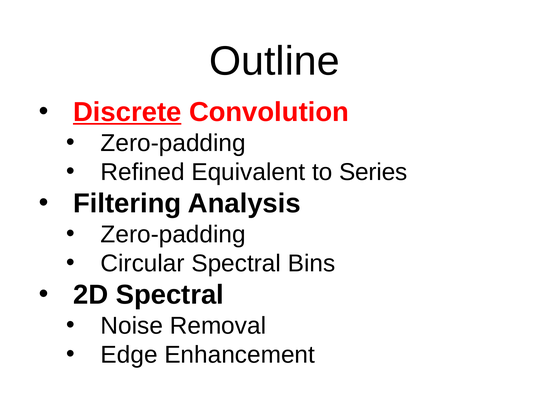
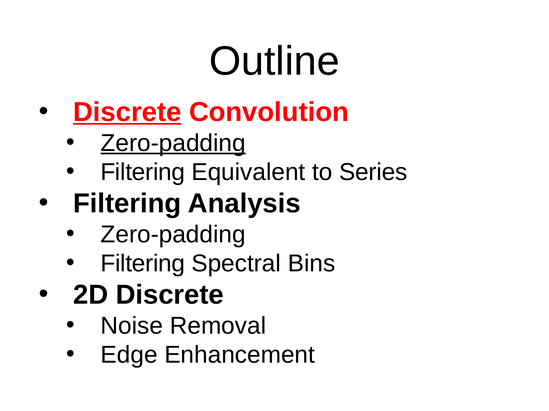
Zero-padding underline: none -> present (173, 143)
Refined: Refined -> Filtering (143, 173)
Circular: Circular -> Filtering (143, 264)
2D Spectral: Spectral -> Discrete (170, 295)
